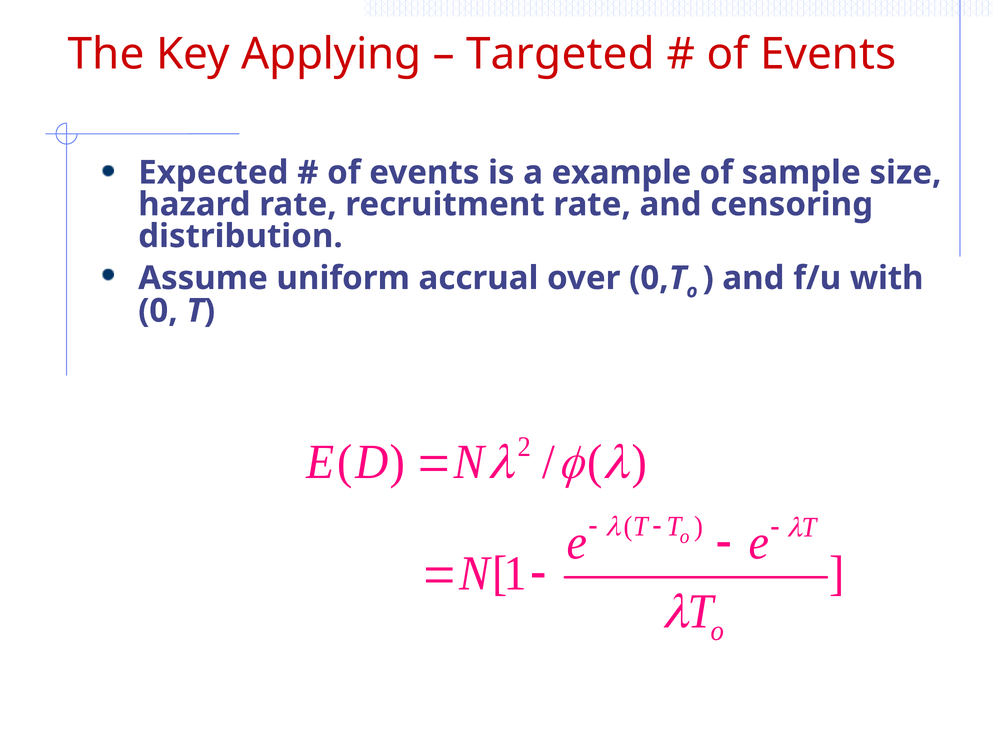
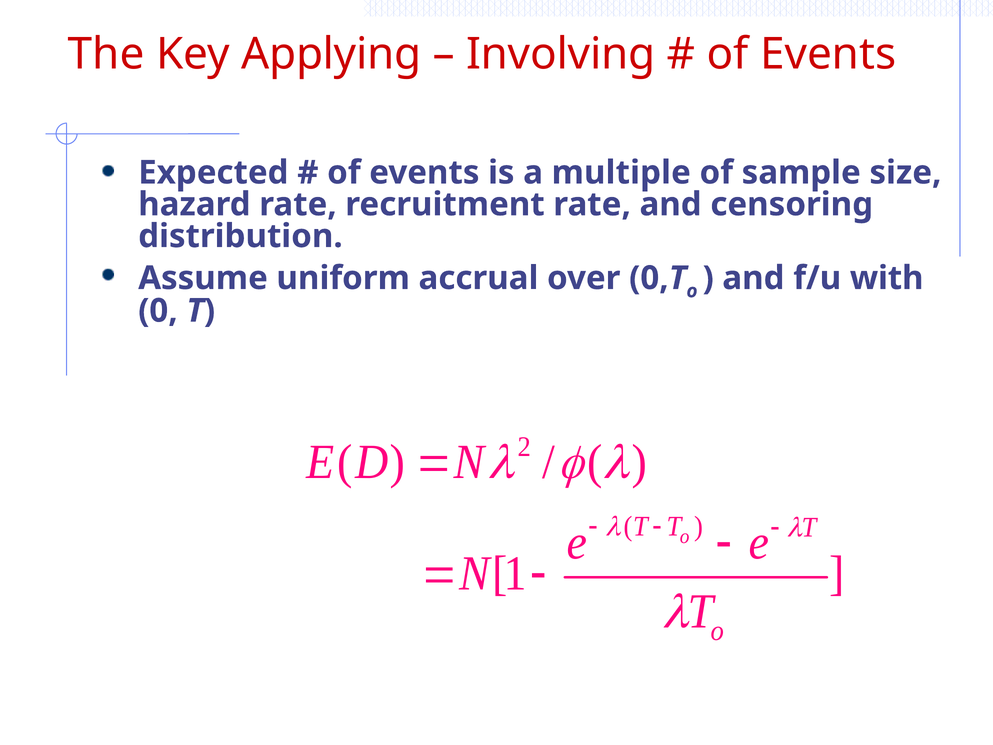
Targeted: Targeted -> Involving (561, 54)
example: example -> multiple (621, 173)
